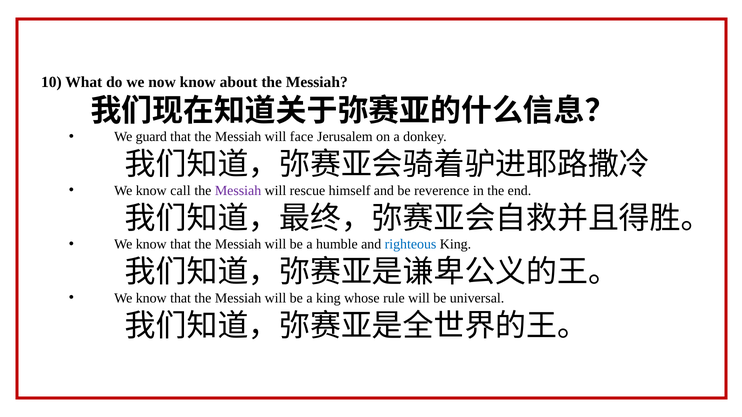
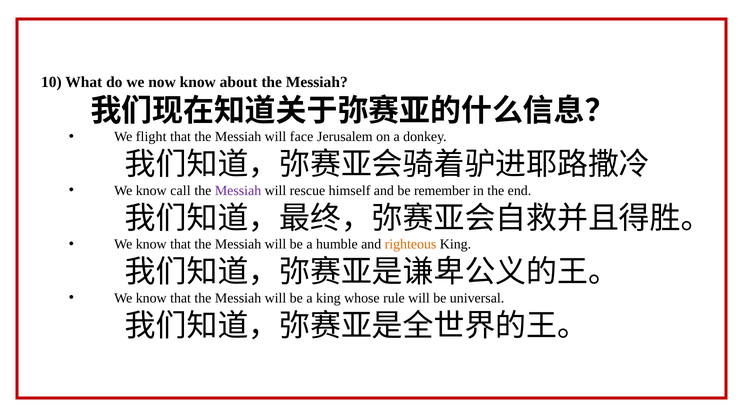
guard: guard -> flight (151, 137)
reverence: reverence -> remember (442, 191)
righteous colour: blue -> orange (411, 244)
